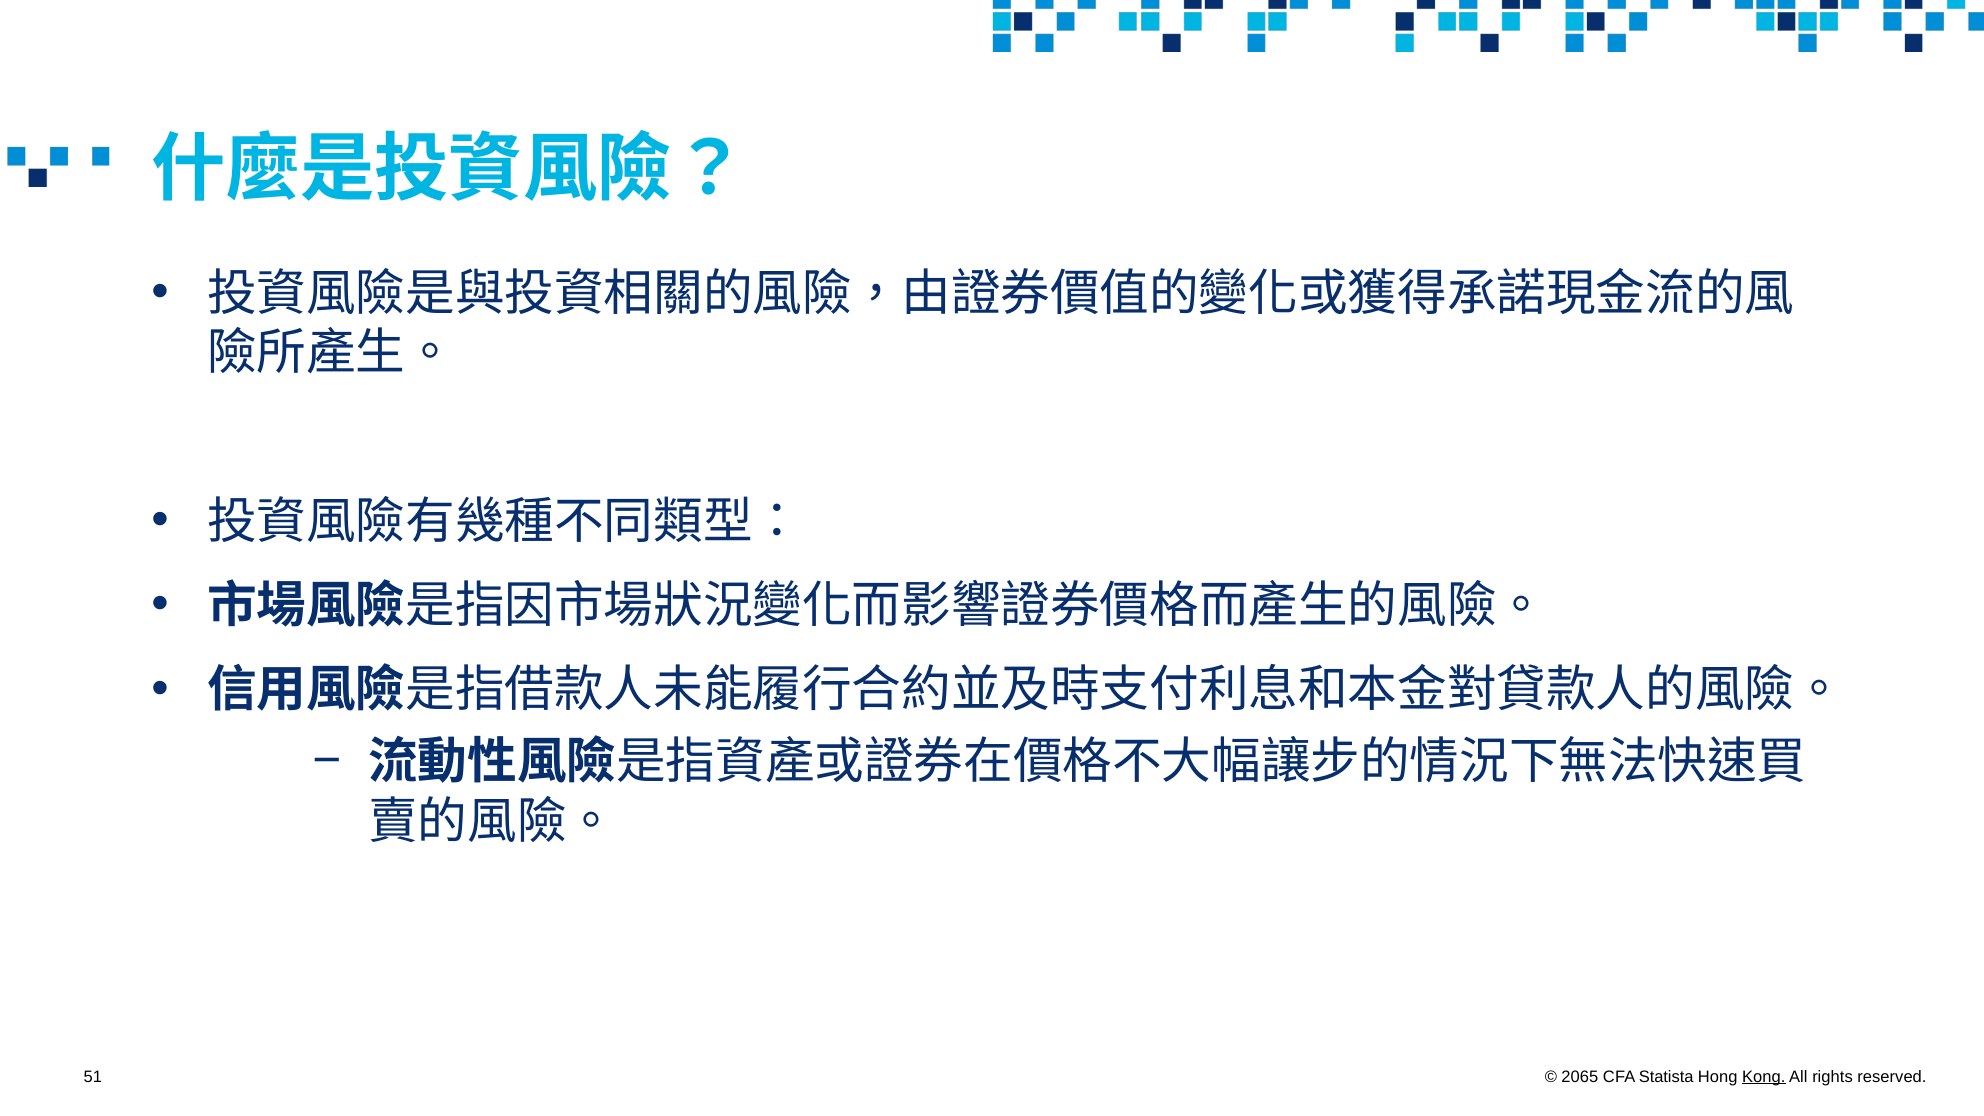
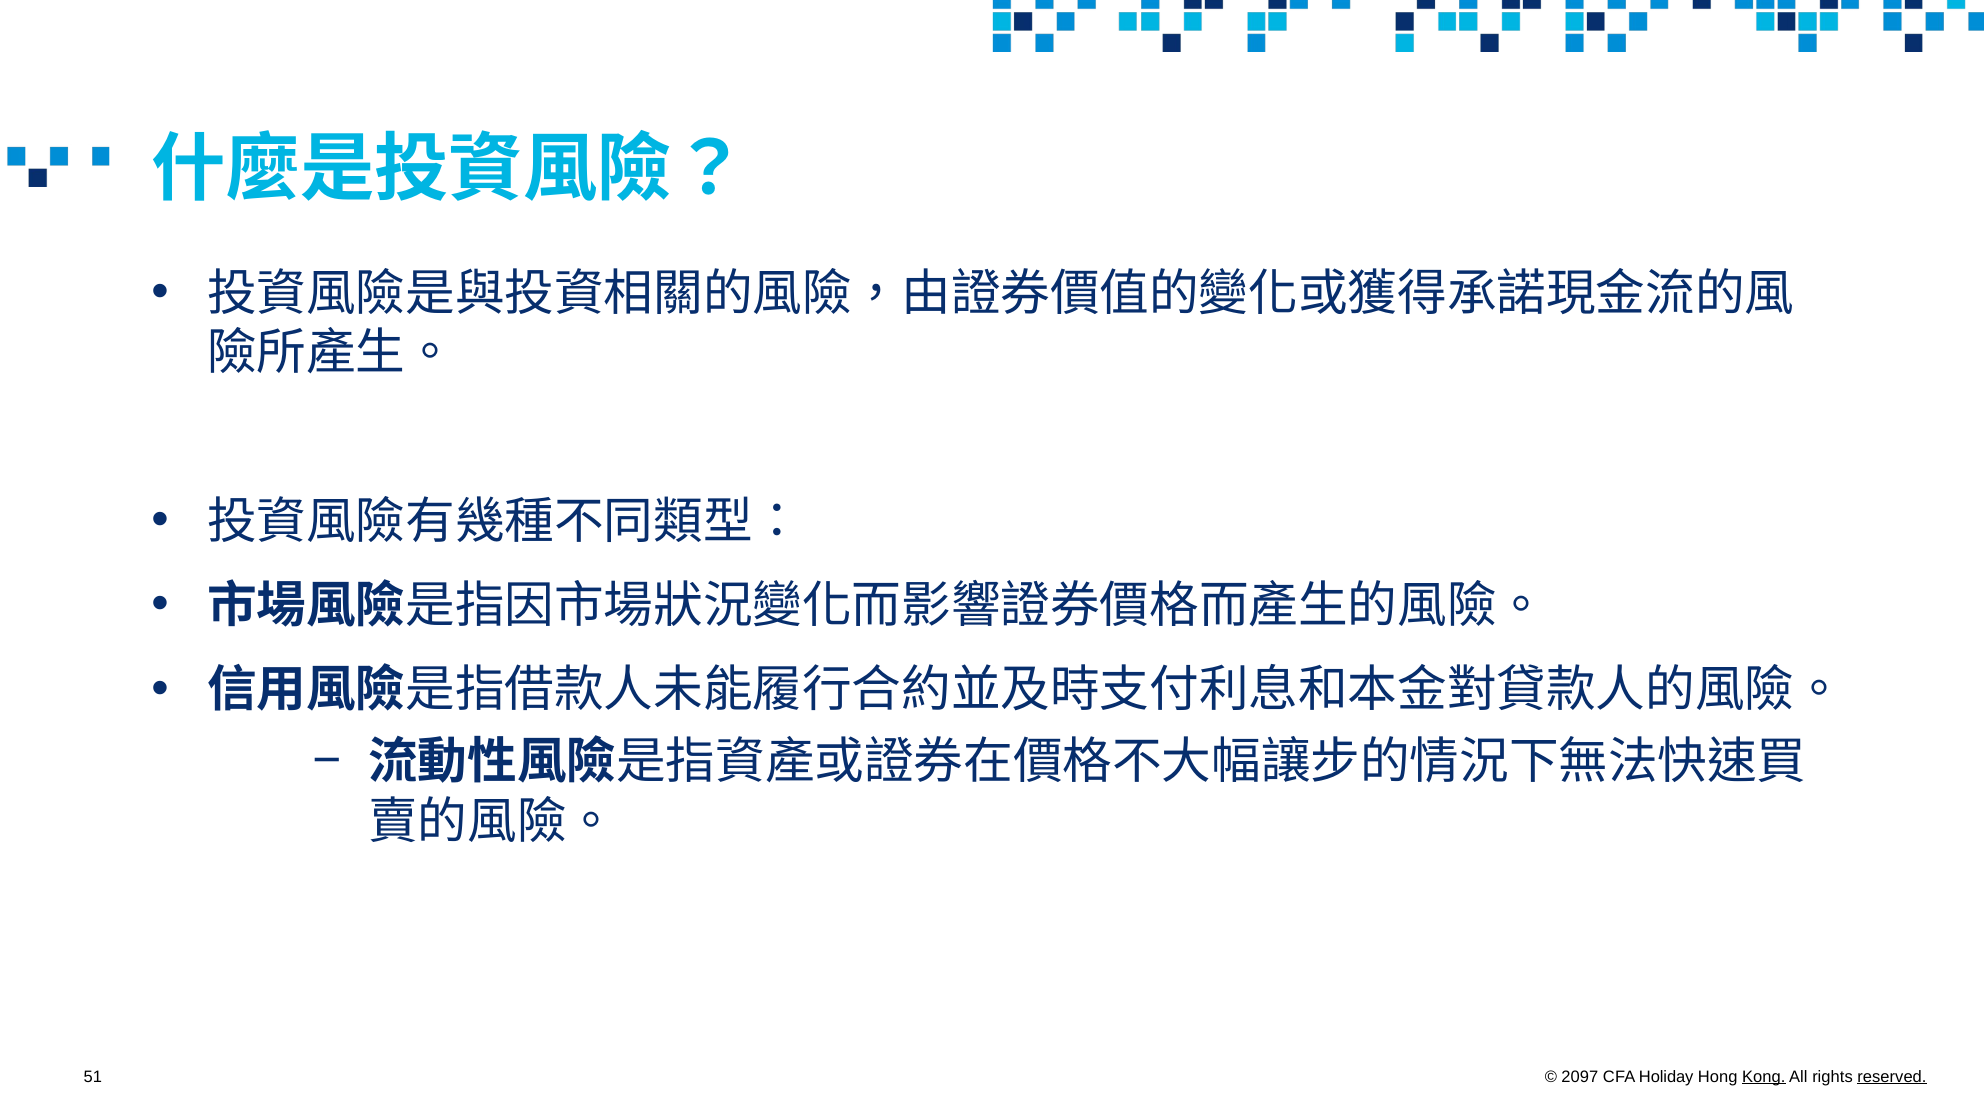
2065: 2065 -> 2097 (1580, 1077)
Statista: Statista -> Holiday (1666, 1077)
reserved underline: none -> present (1892, 1077)
